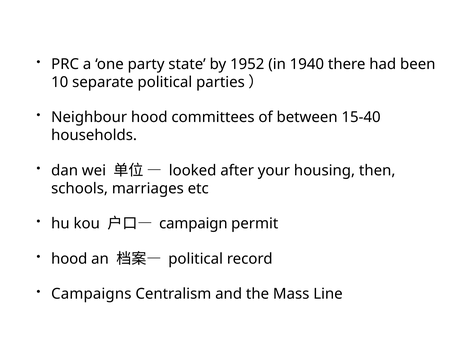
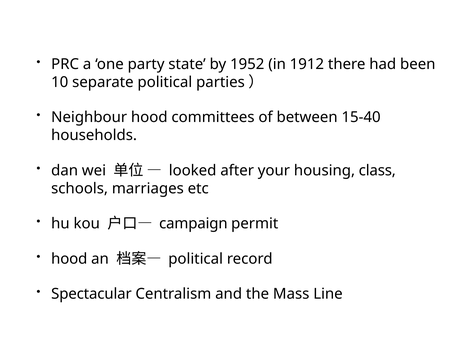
1940: 1940 -> 1912 (307, 64)
then: then -> class (377, 170)
Campaigns: Campaigns -> Spectacular (91, 294)
